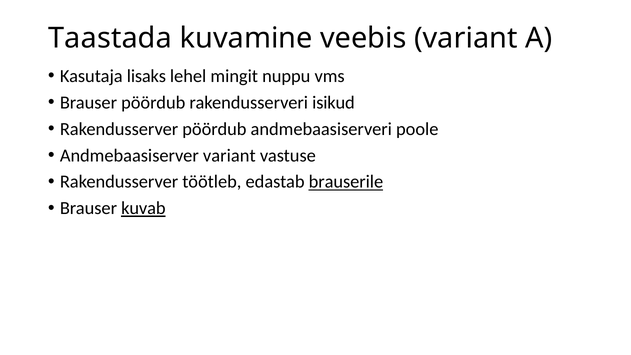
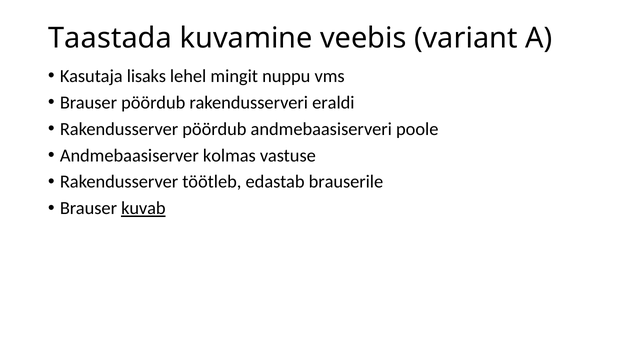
isikud: isikud -> eraldi (333, 102)
Andmebaasiserver variant: variant -> kolmas (229, 155)
brauserile underline: present -> none (346, 182)
